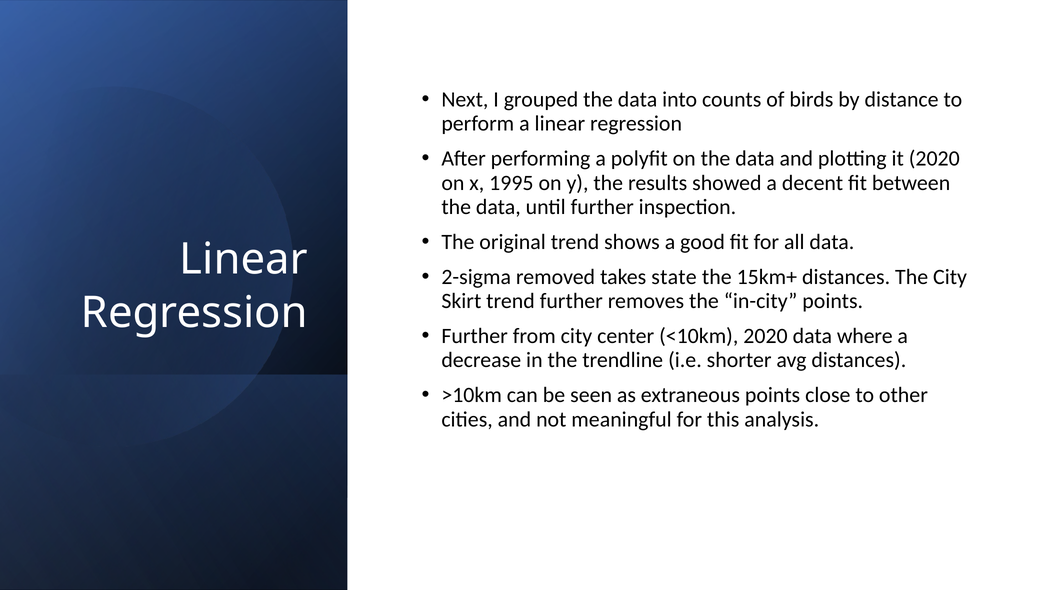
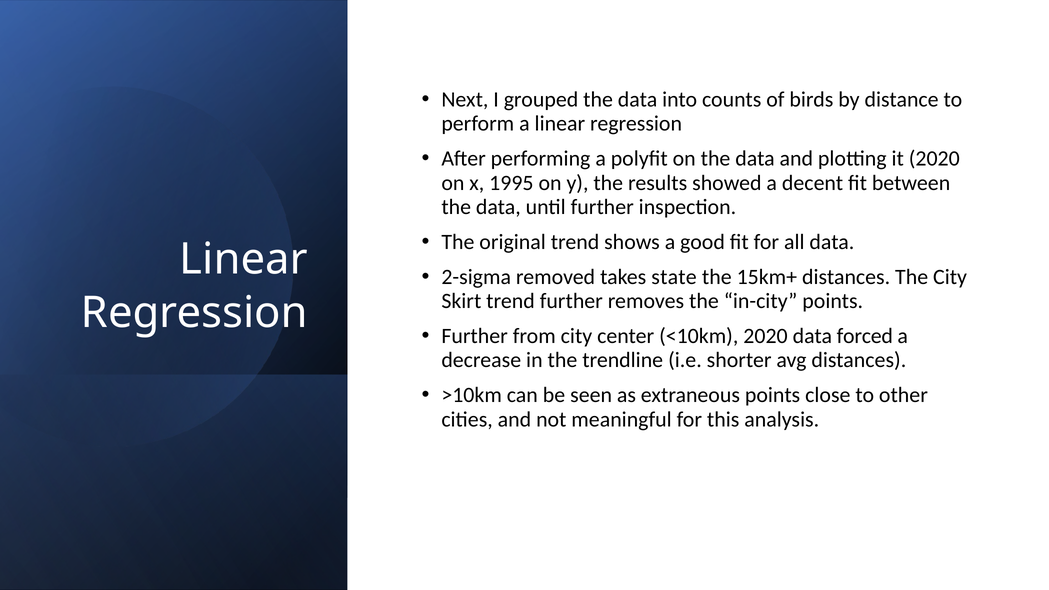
where: where -> forced (865, 336)
